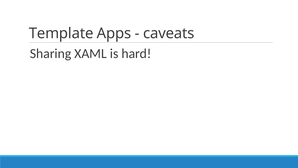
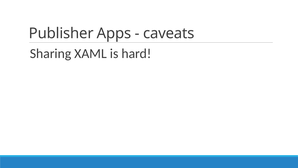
Template: Template -> Publisher (61, 33)
